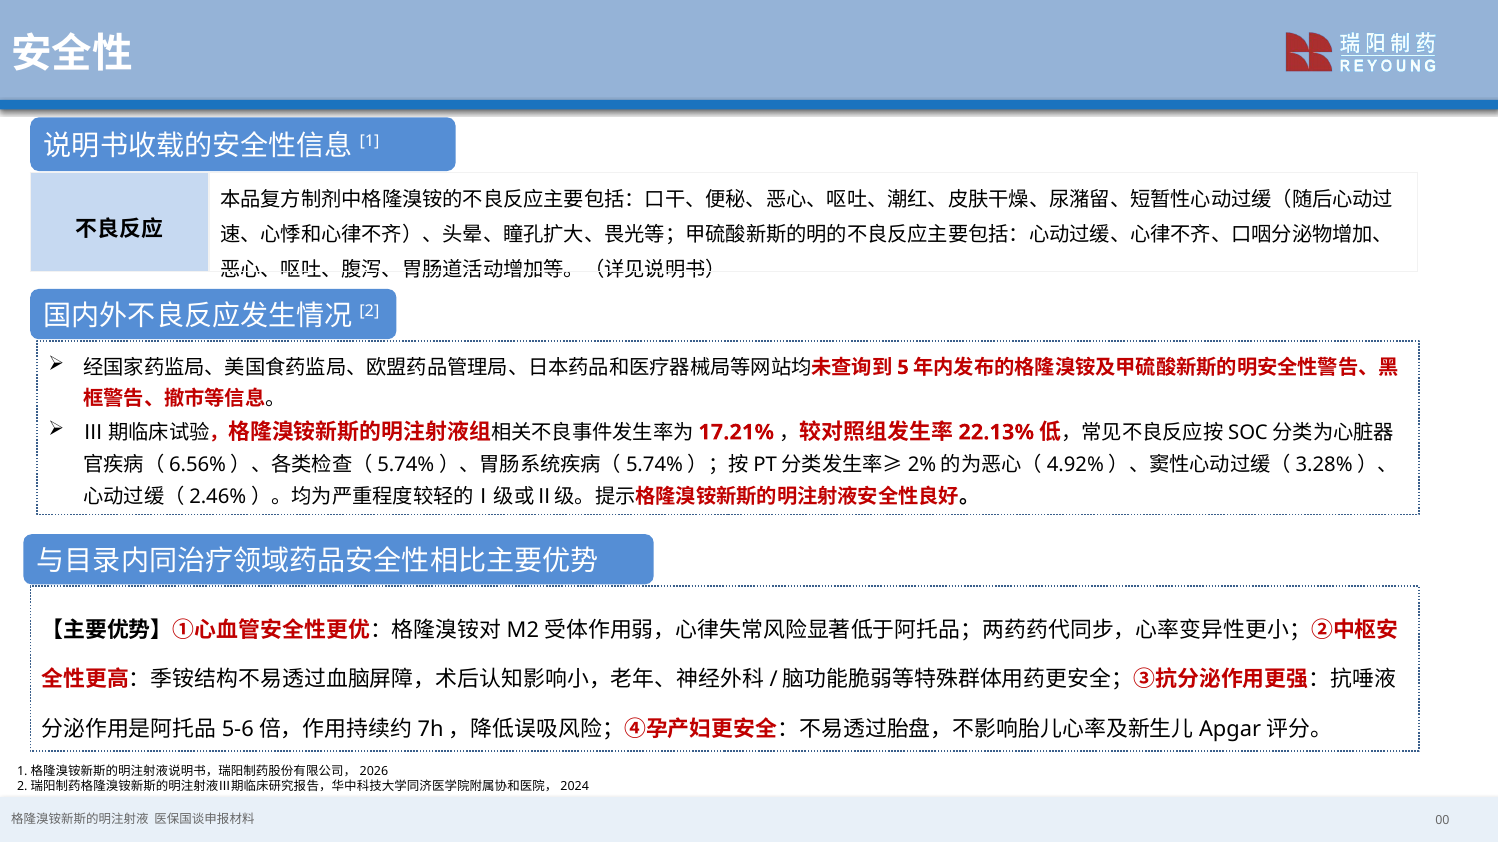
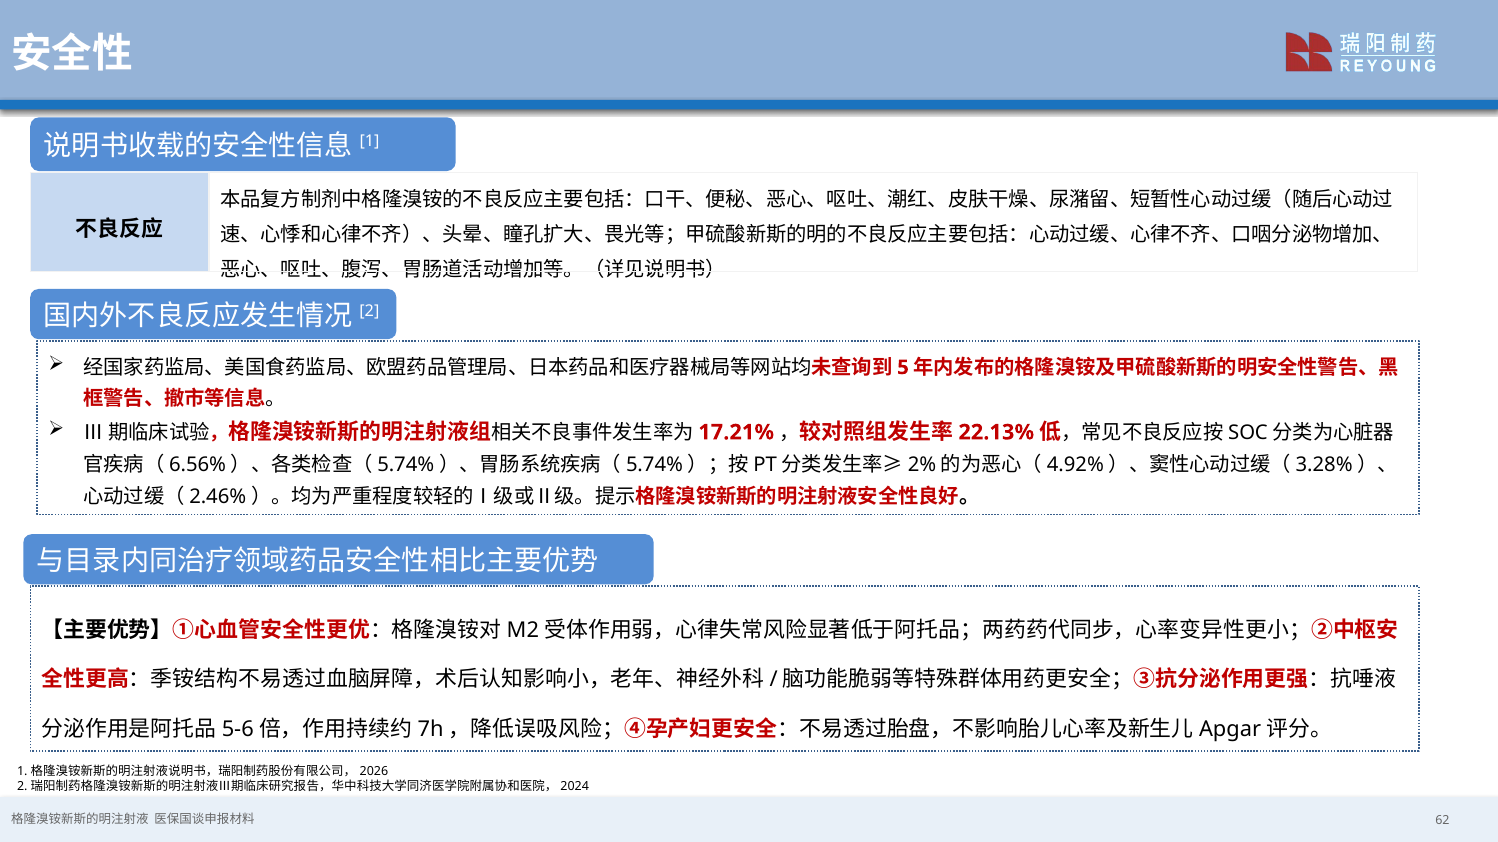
00: 00 -> 62 (1442, 821)
